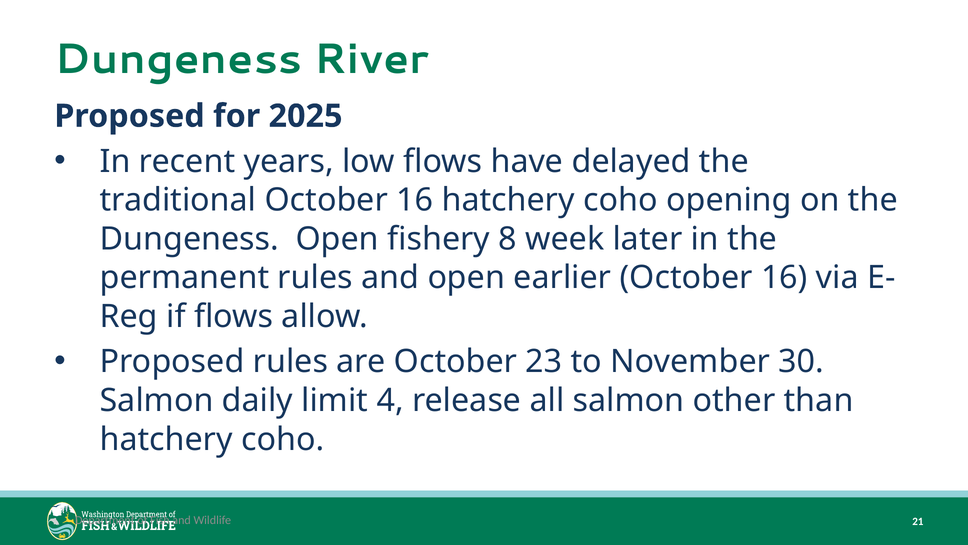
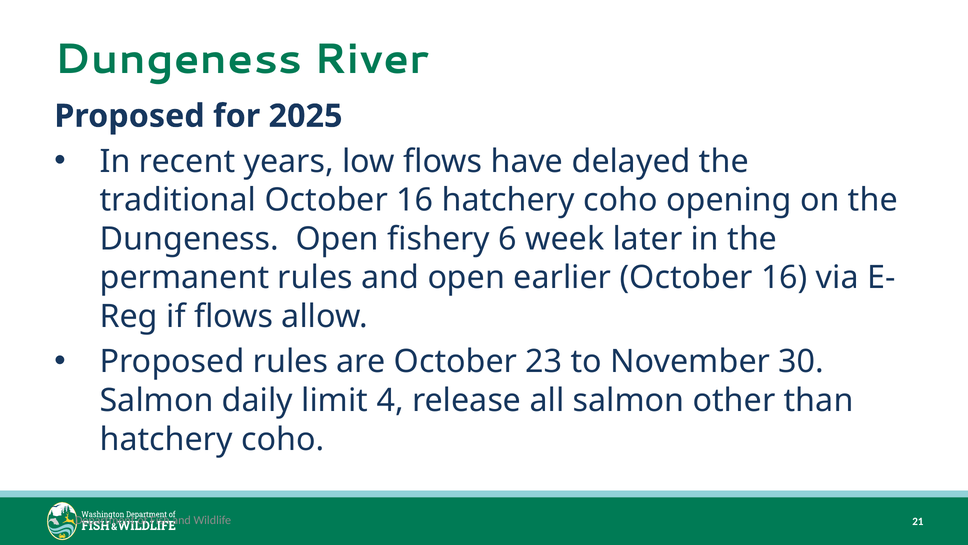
8: 8 -> 6 (508, 239)
